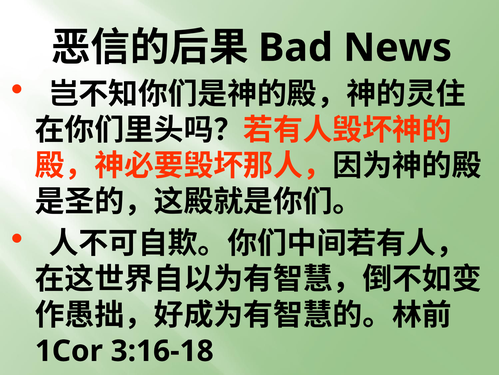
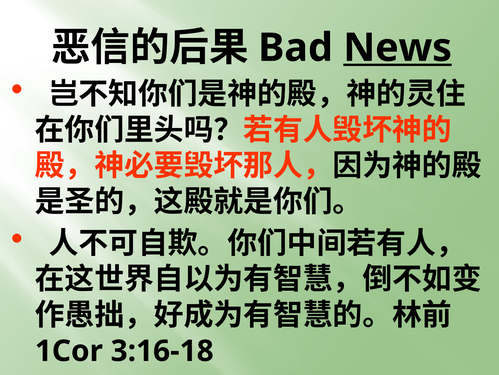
News underline: none -> present (398, 48)
